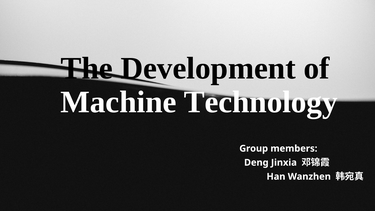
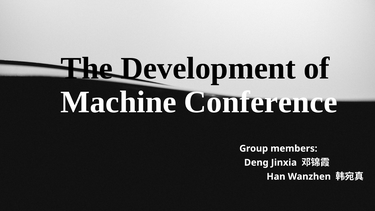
Technology: Technology -> Conference (261, 102)
